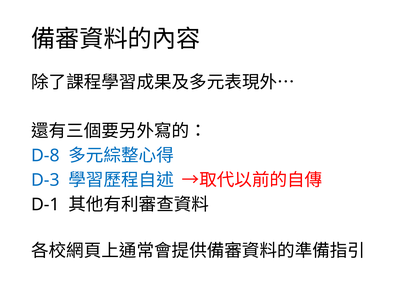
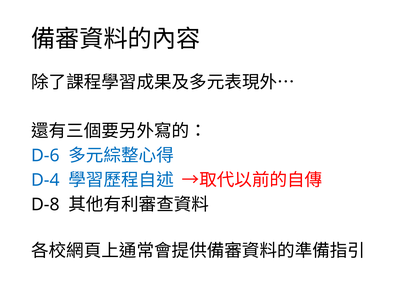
D-8: D-8 -> D-6 (45, 156)
D-3: D-3 -> D-4 (45, 180)
D-1: D-1 -> D-8 (45, 205)
